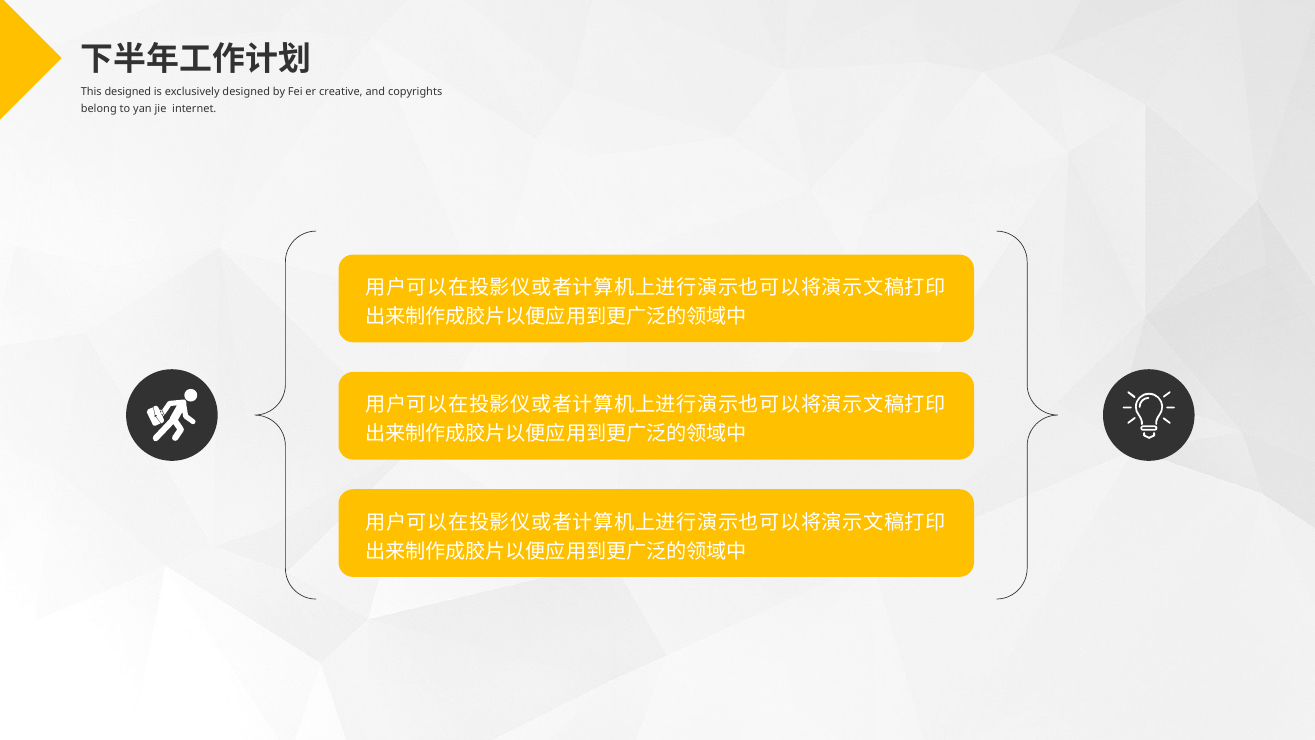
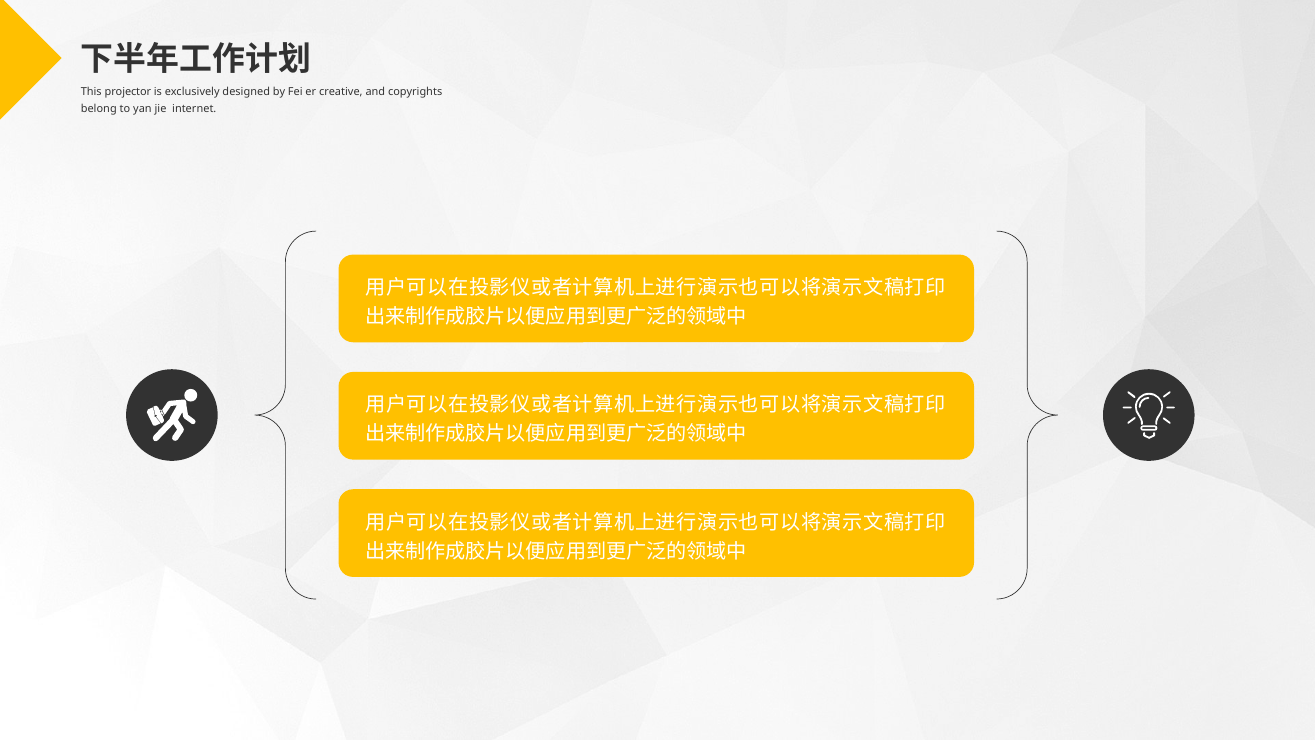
This designed: designed -> projector (128, 92)
